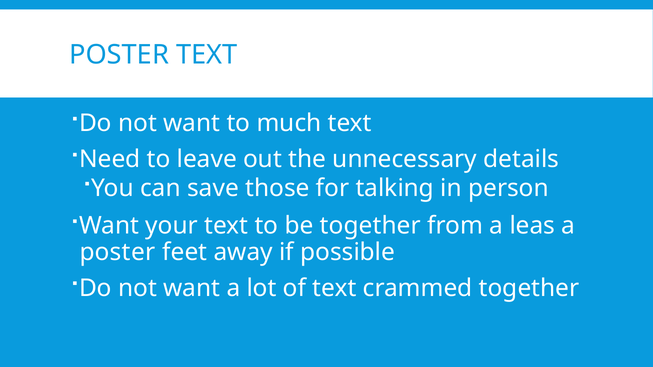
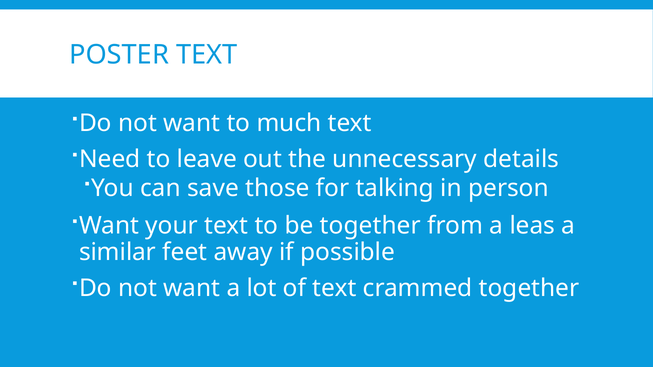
poster: poster -> similar (118, 252)
